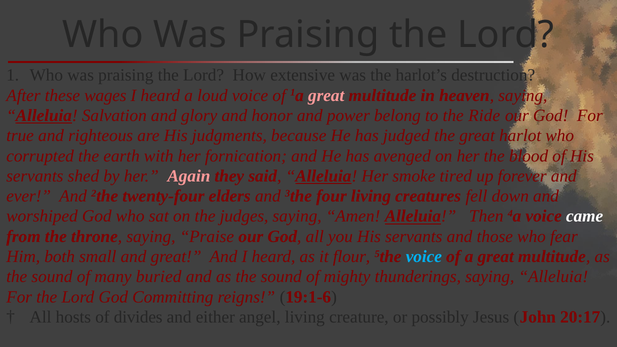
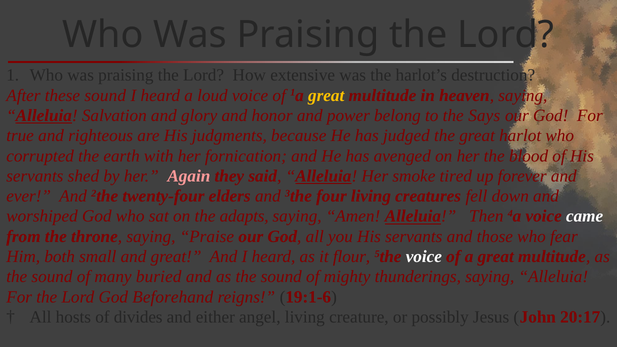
these wages: wages -> sound (105, 95)
great colour: pink -> yellow (326, 95)
Ride: Ride -> Says (484, 116)
judges: judges -> adapts (244, 216)
voice colour: light blue -> white (424, 257)
Committing: Committing -> Beforehand (173, 297)
